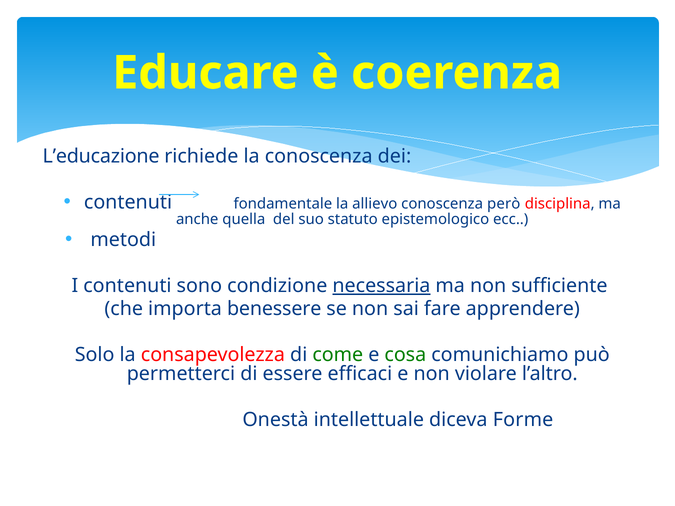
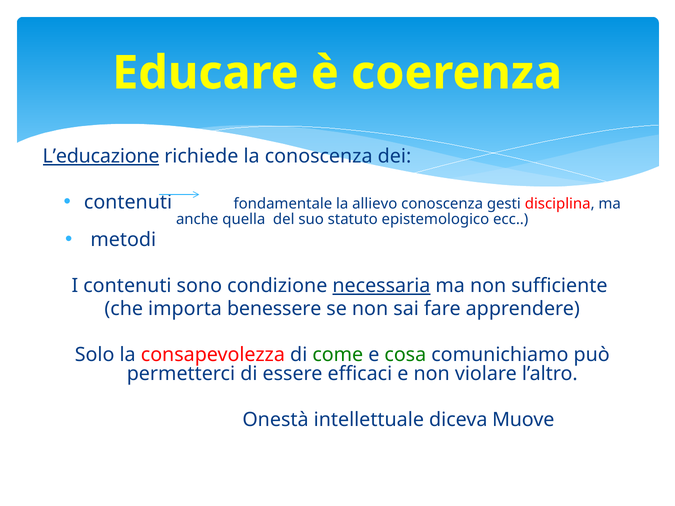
L’educazione underline: none -> present (101, 156)
però: però -> gesti (504, 204)
Forme: Forme -> Muove (523, 420)
